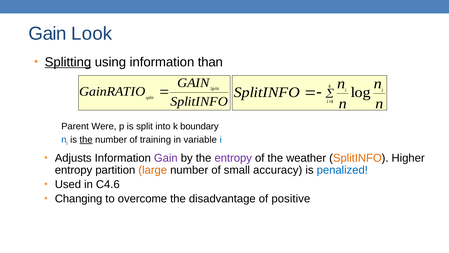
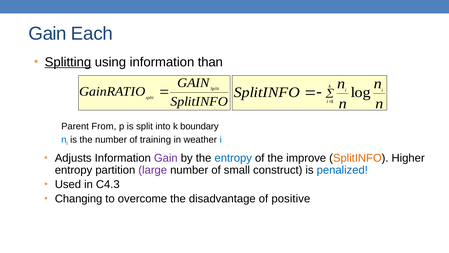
Look: Look -> Each (92, 34)
Were: Were -> From (104, 126)
the underline: present -> none (86, 139)
variable: variable -> weather (200, 139)
entropy colour: purple -> blue (233, 158)
weather: weather -> improve (306, 158)
large colour: orange -> purple (153, 170)
accuracy: accuracy -> construct (278, 170)
C4.6: C4.6 -> C4.3 (108, 184)
